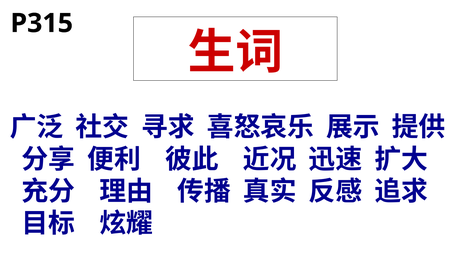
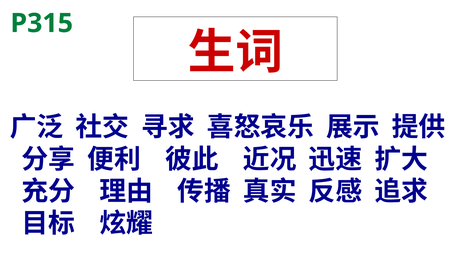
P315 colour: black -> green (42, 23)
